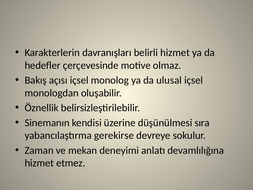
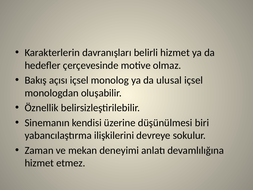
sıra: sıra -> biri (202, 123)
gerekirse: gerekirse -> ilişkilerini (114, 135)
